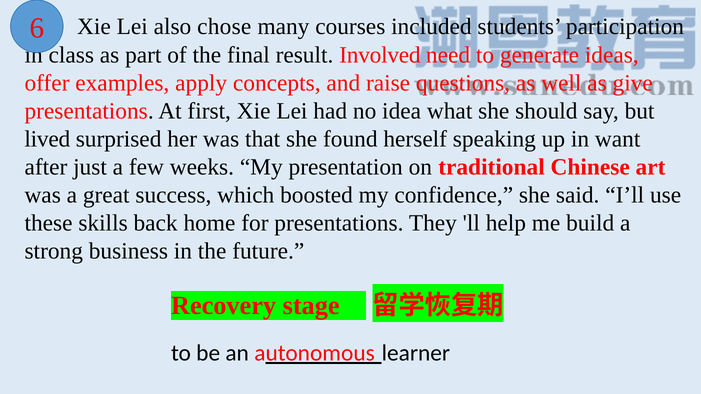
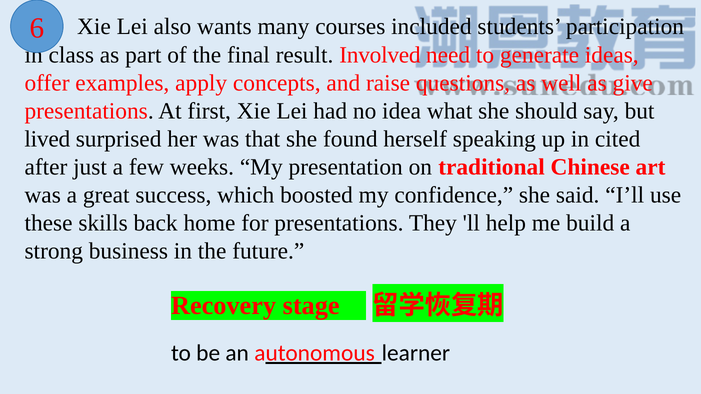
chose: chose -> wants (224, 27)
want: want -> cited (618, 139)
